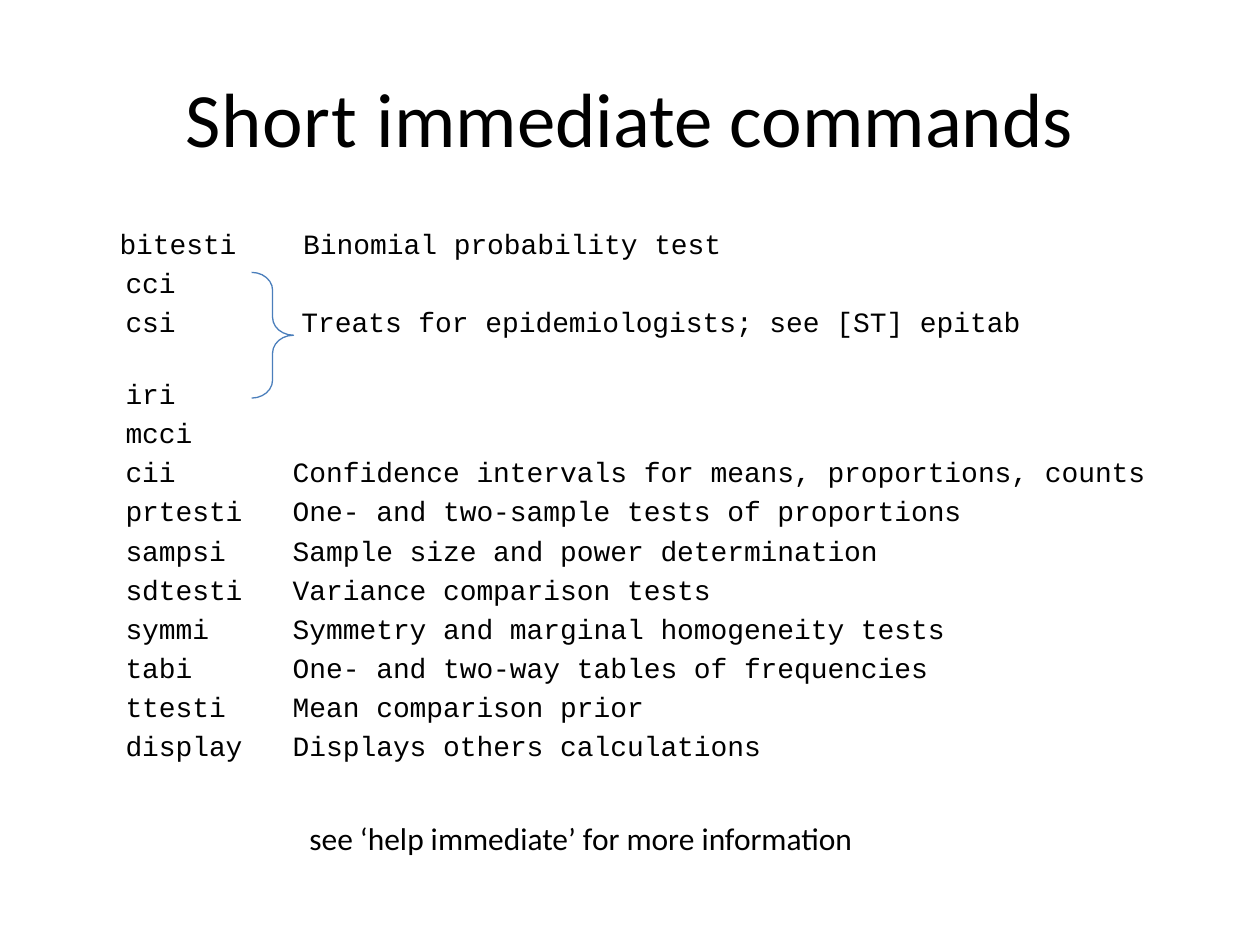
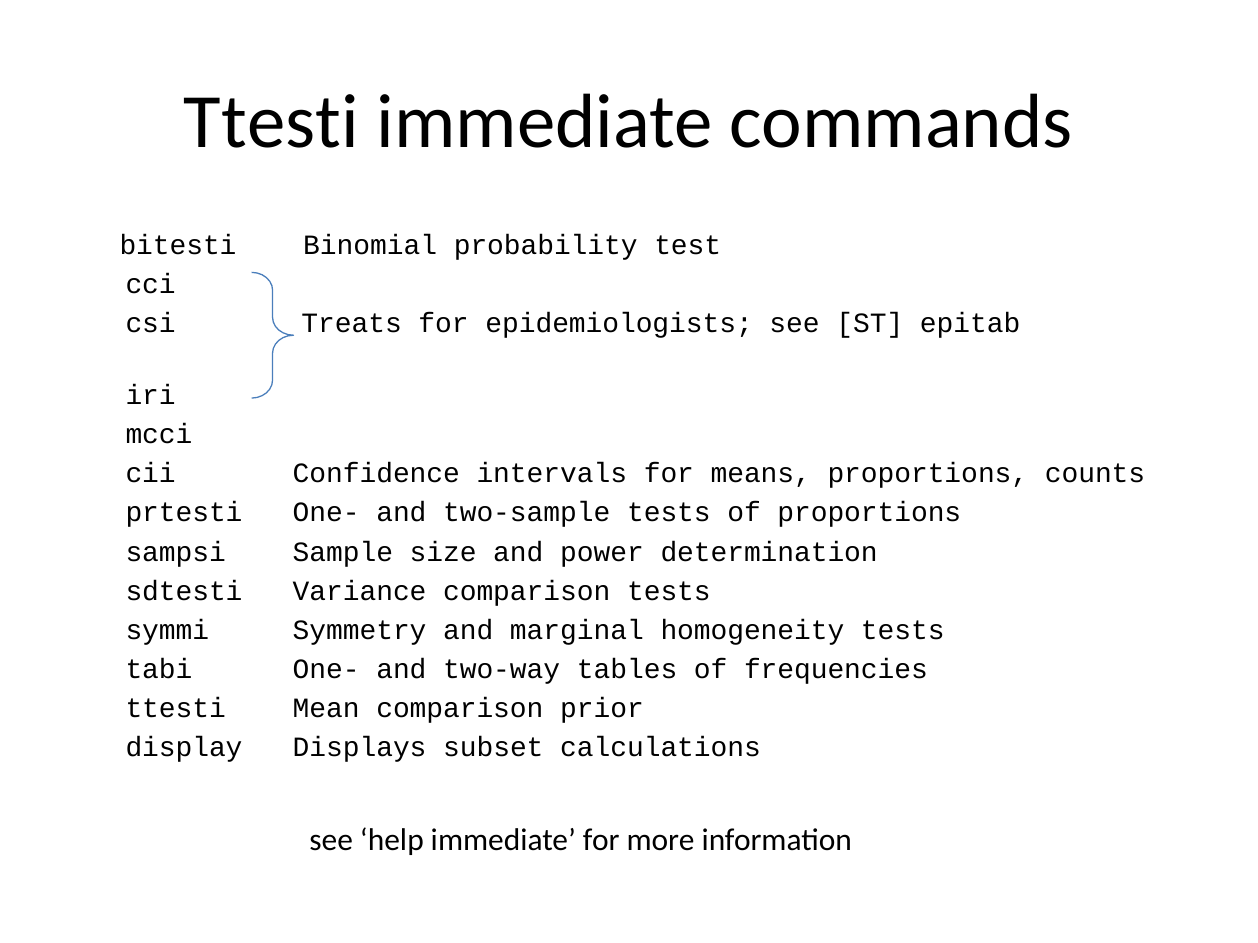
Short: Short -> Ttesti (272, 122)
others: others -> subset (493, 748)
